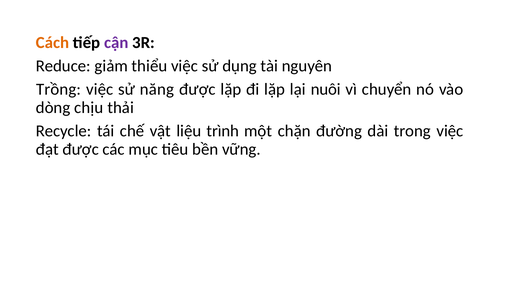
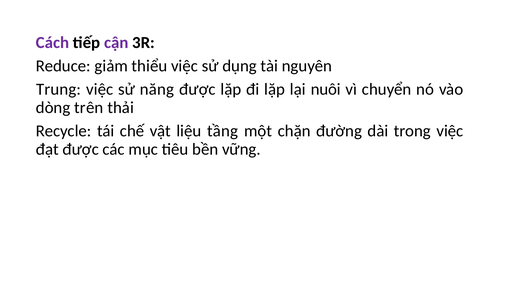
Cách colour: orange -> purple (52, 42)
Trồng: Trồng -> Trung (59, 89)
chịu: chịu -> trên (89, 108)
trình: trình -> tầng (223, 131)
